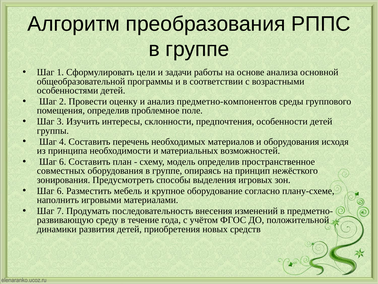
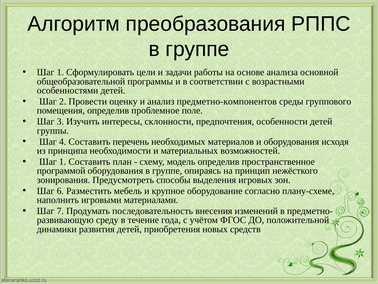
6: 6 -> 1 (63, 161)
совместных: совместных -> программой (61, 171)
